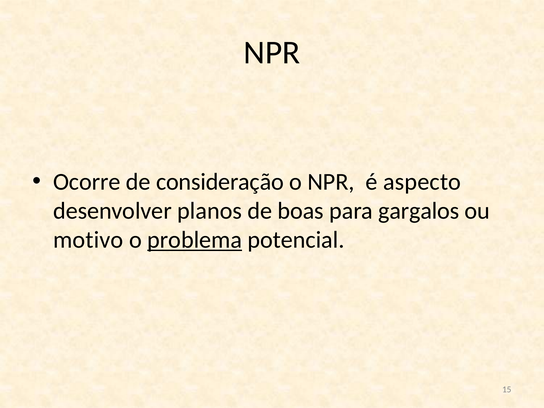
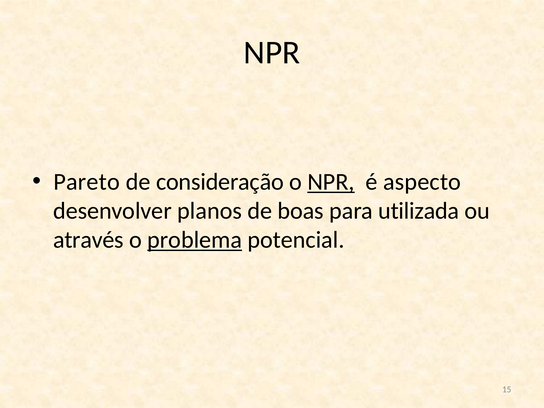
Ocorre: Ocorre -> Pareto (87, 182)
NPR underline: none -> present (331, 182)
gargalos: gargalos -> utilizada (419, 211)
motivo: motivo -> através (88, 240)
